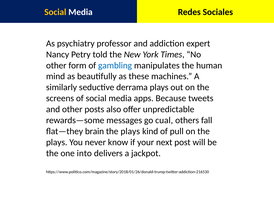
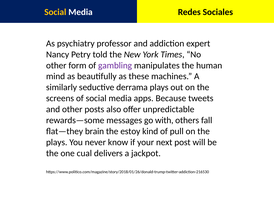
gambling colour: blue -> purple (115, 65)
cual: cual -> with (164, 120)
plays: plays -> estoy (130, 131)
into: into -> cual (84, 153)
